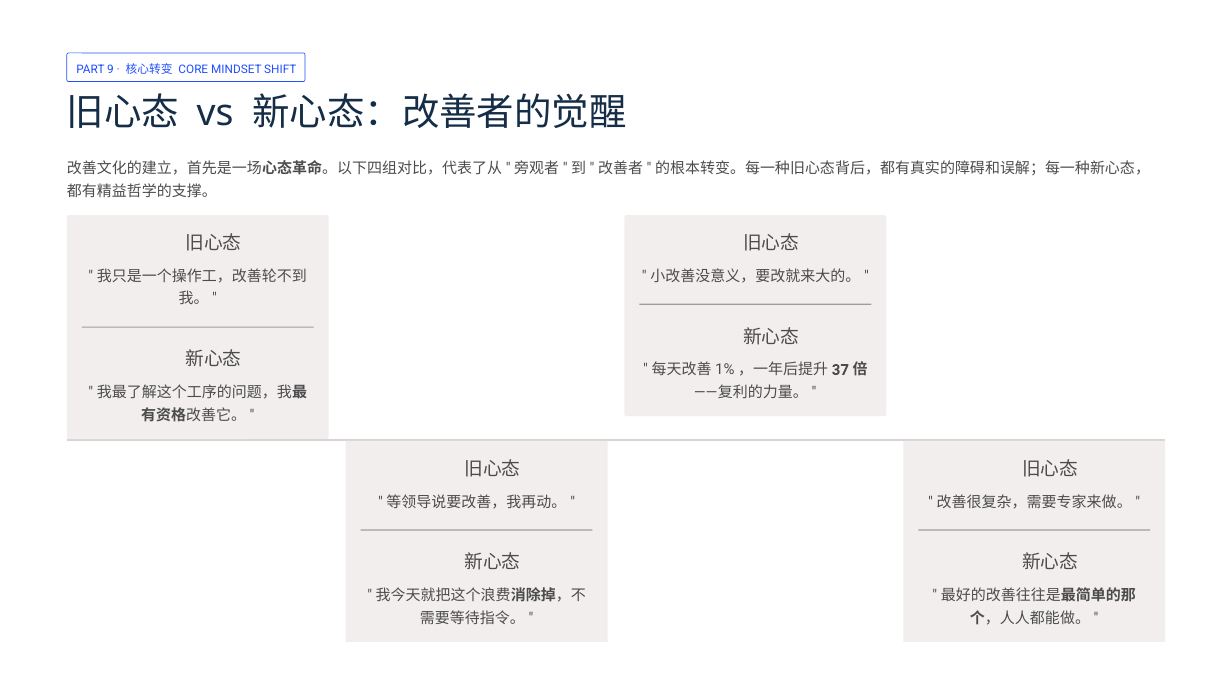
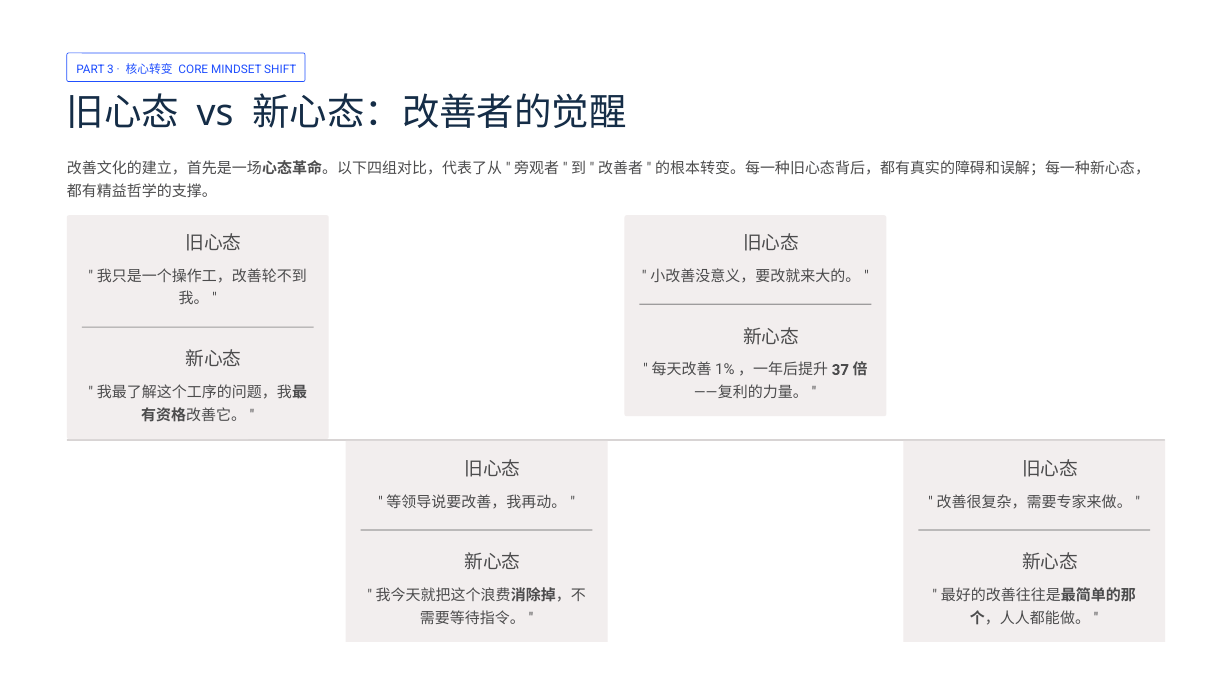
9: 9 -> 3 (110, 70)
